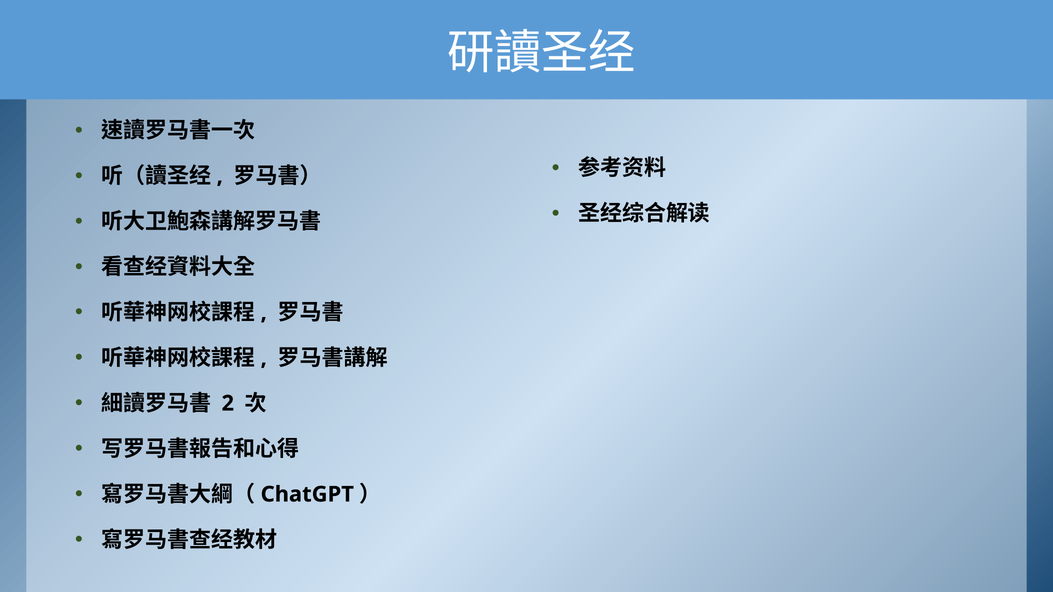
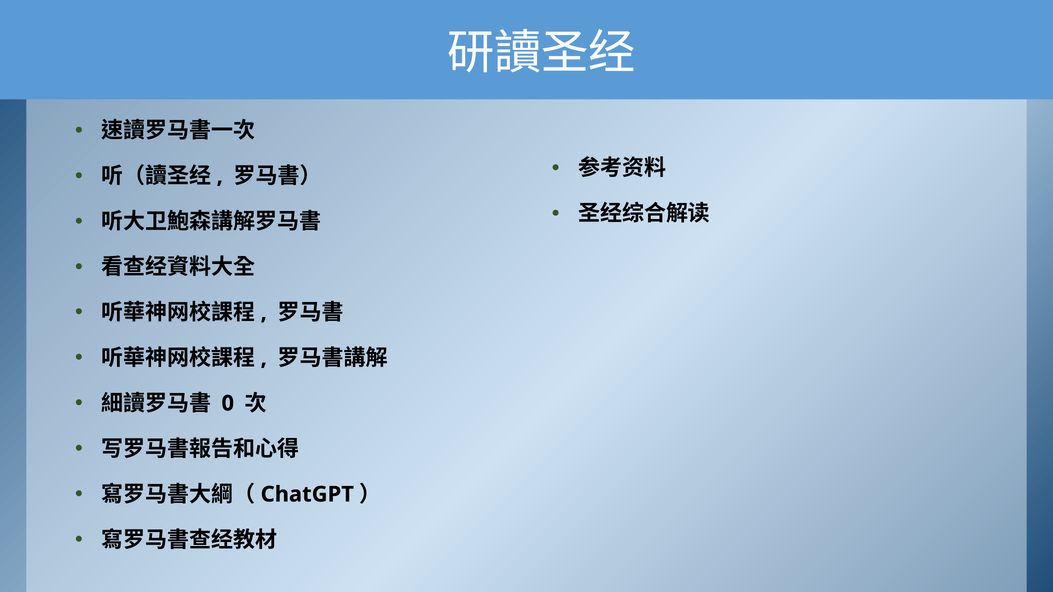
2: 2 -> 0 (228, 404)
